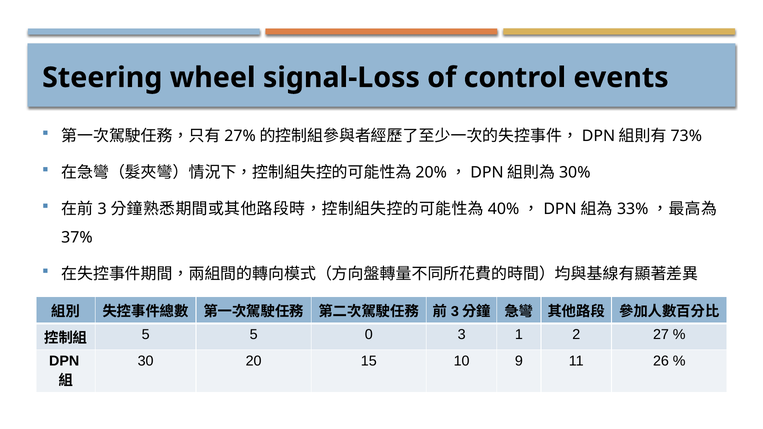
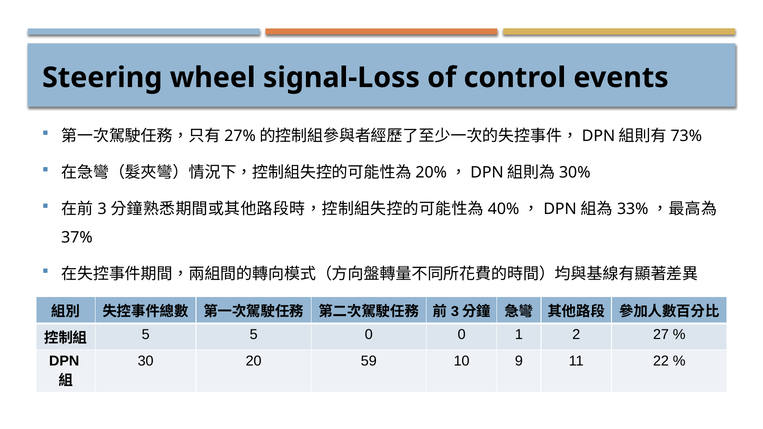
0 3: 3 -> 0 (462, 335)
15: 15 -> 59 (369, 361)
26: 26 -> 22 (661, 361)
